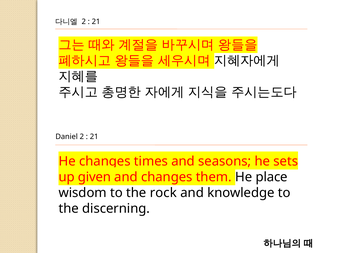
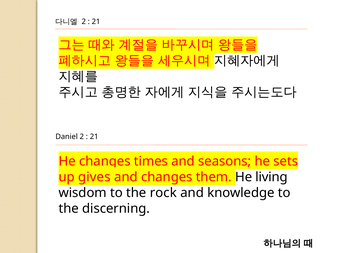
given: given -> gives (94, 177)
place: place -> living (272, 177)
